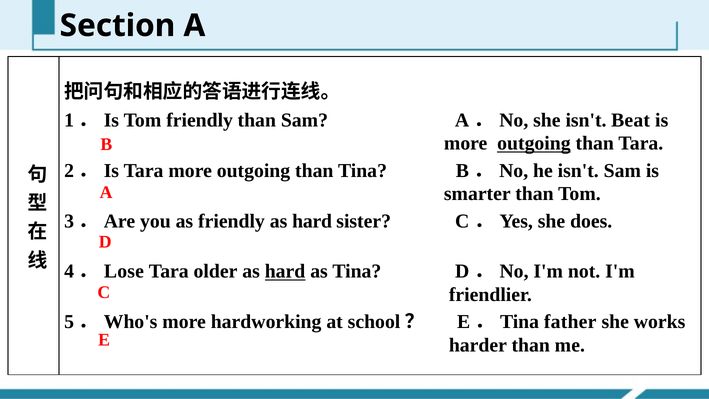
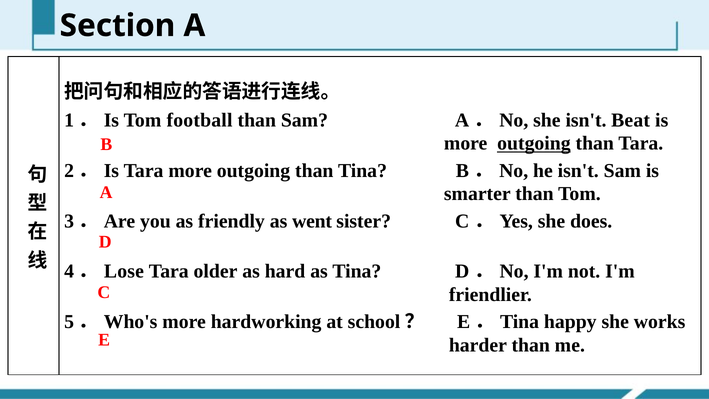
Tom friendly: friendly -> football (200, 120)
friendly as hard: hard -> went (312, 221)
hard underline: present -> none (285, 271)
father: father -> happy (570, 322)
